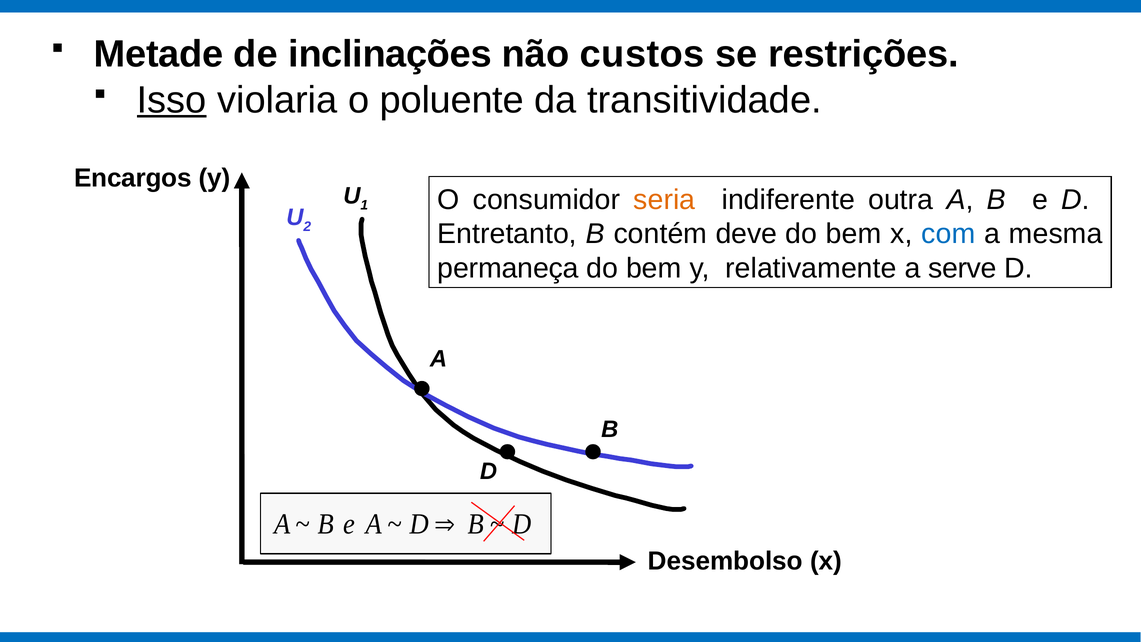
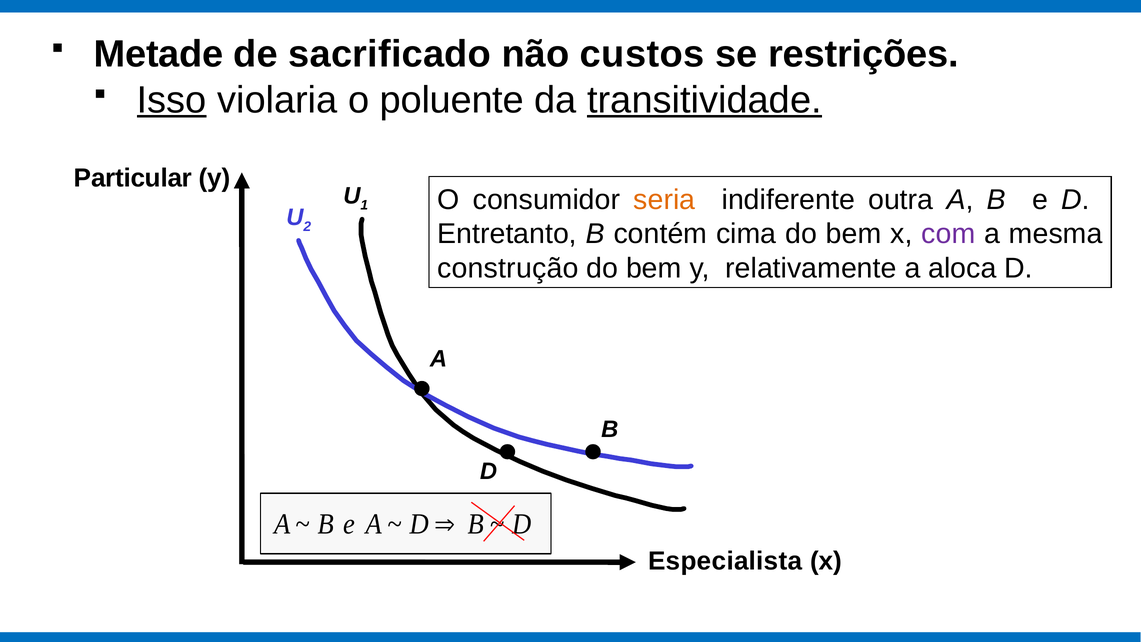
inclinações: inclinações -> sacrificado (390, 54)
transitividade underline: none -> present (704, 100)
Encargos: Encargos -> Particular (133, 178)
deve: deve -> cima (746, 234)
com colour: blue -> purple (948, 234)
permaneça: permaneça -> construção (508, 268)
serve: serve -> aloca (962, 268)
Desembolso: Desembolso -> Especialista (725, 561)
